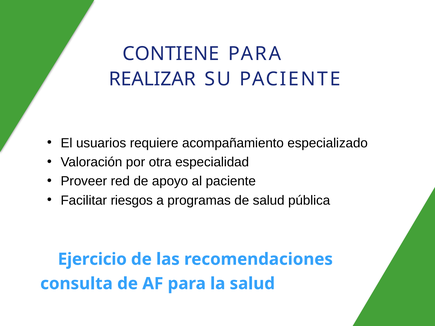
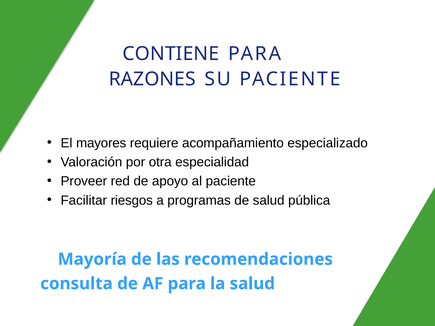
REALIZAR: REALIZAR -> RAZONES (152, 79)
usuarios: usuarios -> mayores (101, 143)
Ejercicio: Ejercicio -> Mayoría (92, 259)
